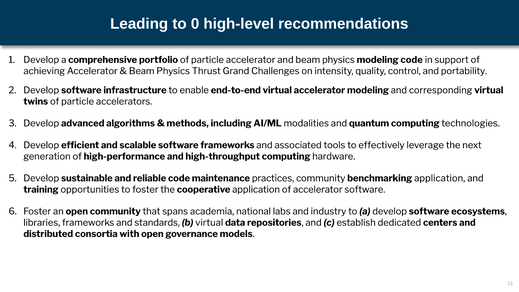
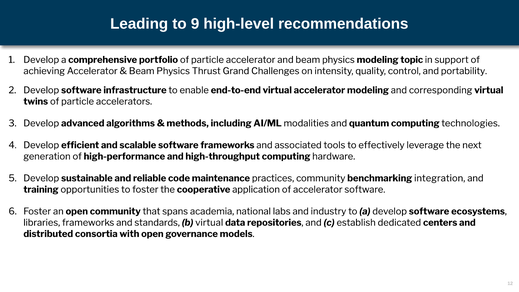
0: 0 -> 9 (195, 24)
modeling code: code -> topic (412, 60)
benchmarking application: application -> integration (440, 178)
